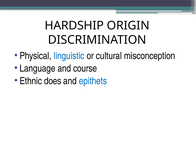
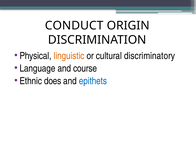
HARDSHIP: HARDSHIP -> CONDUCT (74, 26)
linguistic colour: blue -> orange (69, 56)
misconception: misconception -> discriminatory (150, 56)
